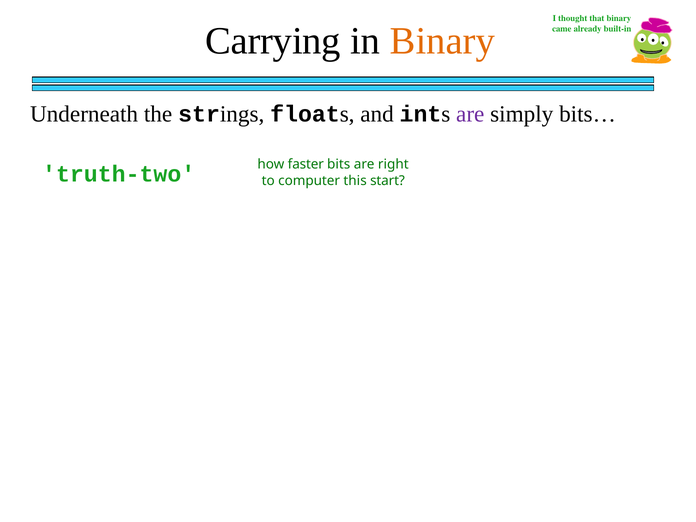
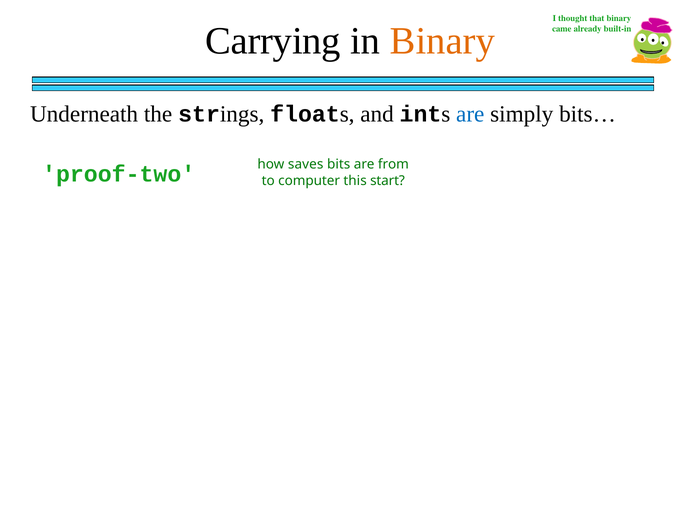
are colour: purple -> blue (470, 114)
truth-two: truth-two -> proof-two (119, 174)
faster: faster -> saves (306, 164)
right: right -> from (393, 164)
